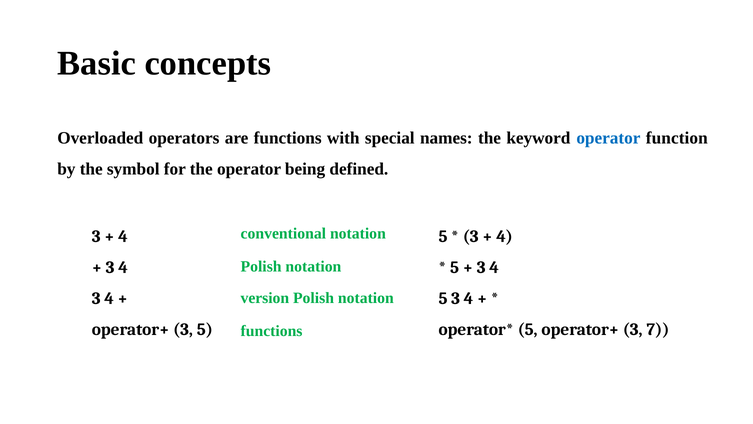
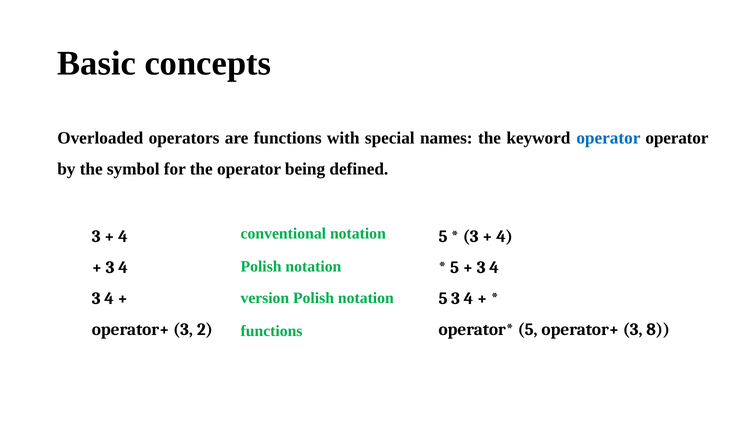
operator function: function -> operator (677, 138)
3 5: 5 -> 2 (205, 329)
7: 7 -> 8 (658, 329)
